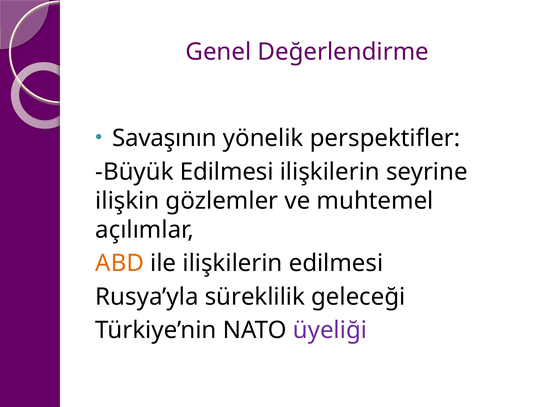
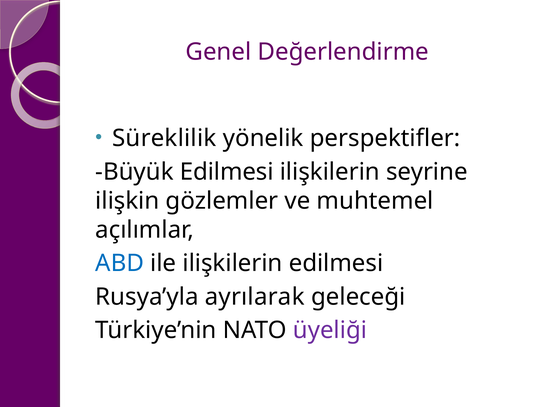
Savaşının: Savaşının -> Süreklilik (164, 138)
ABD colour: orange -> blue (120, 263)
süreklilik: süreklilik -> ayrılarak (255, 296)
